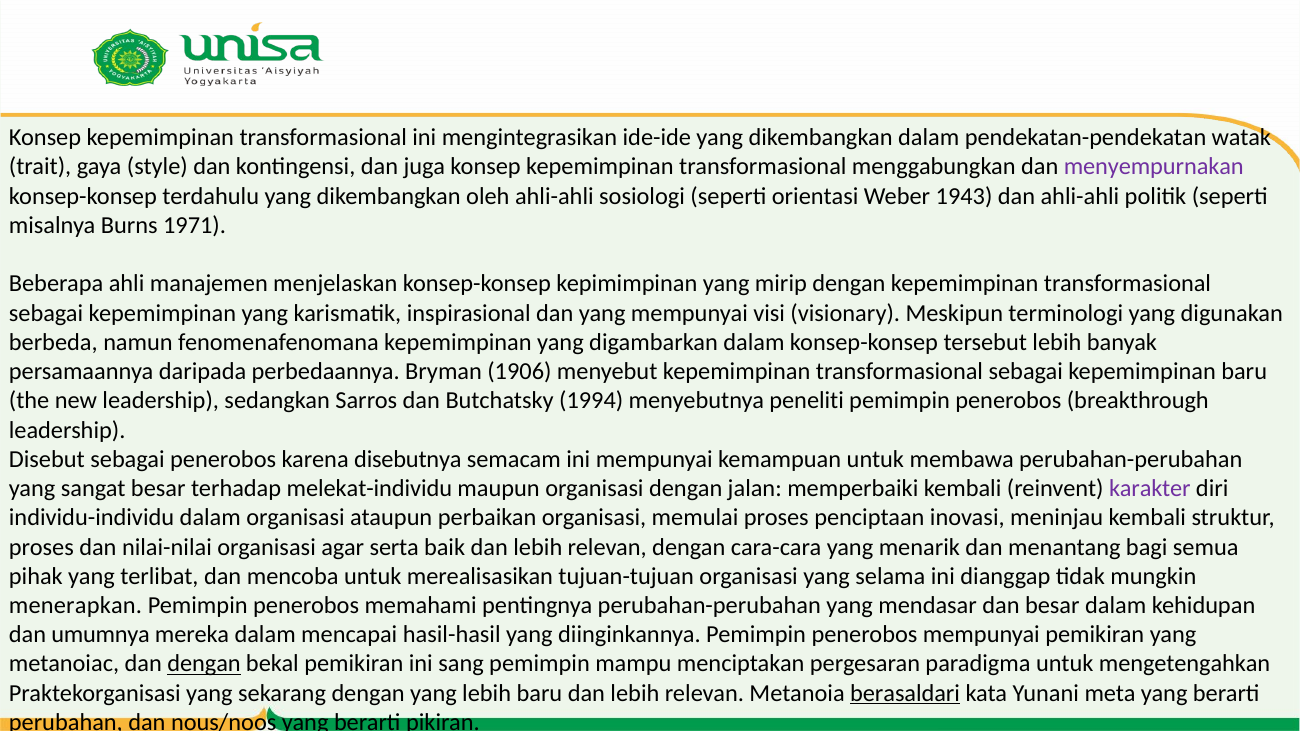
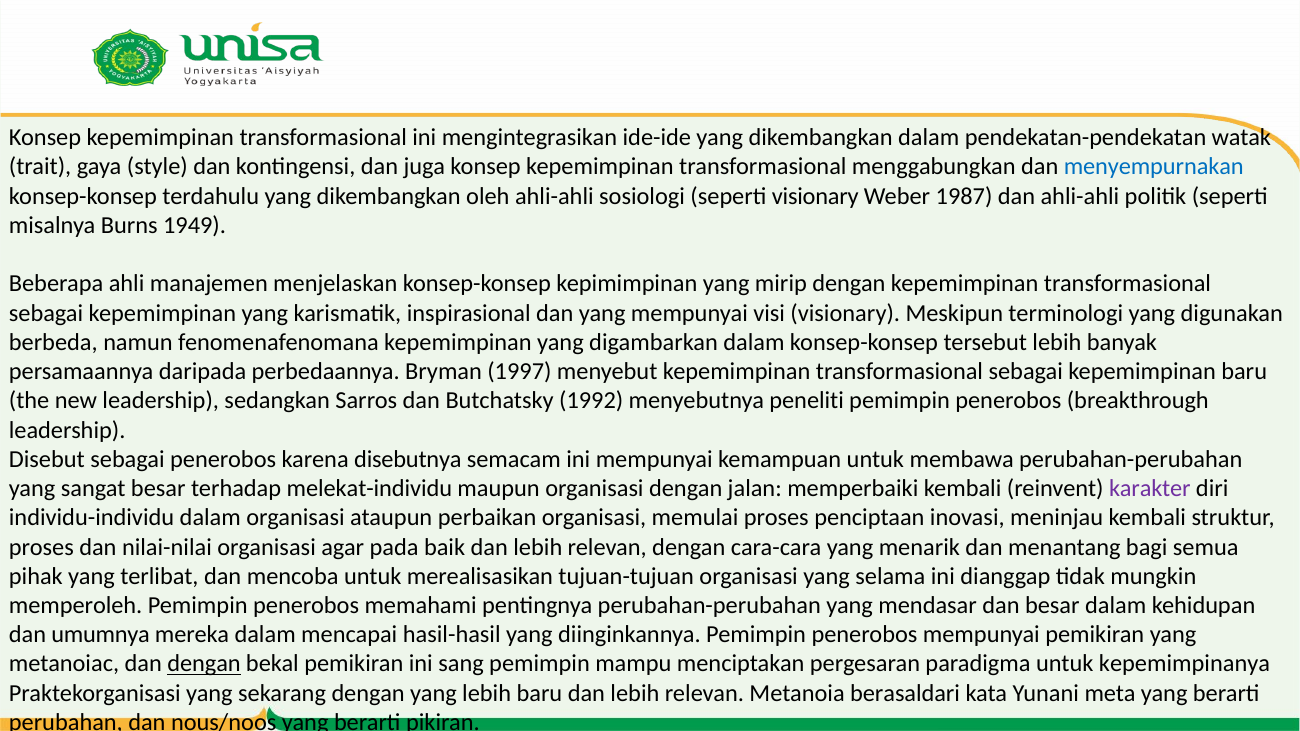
menyempurnakan colour: purple -> blue (1154, 167)
seperti orientasi: orientasi -> visionary (815, 196)
1943: 1943 -> 1987 (964, 196)
1971: 1971 -> 1949 (195, 225)
1906: 1906 -> 1997 (519, 372)
1994: 1994 -> 1992 (591, 401)
serta: serta -> pada (394, 547)
menerapkan: menerapkan -> memperoleh (76, 606)
mengetengahkan: mengetengahkan -> kepemimpinanya (1184, 664)
berasaldari underline: present -> none (905, 693)
